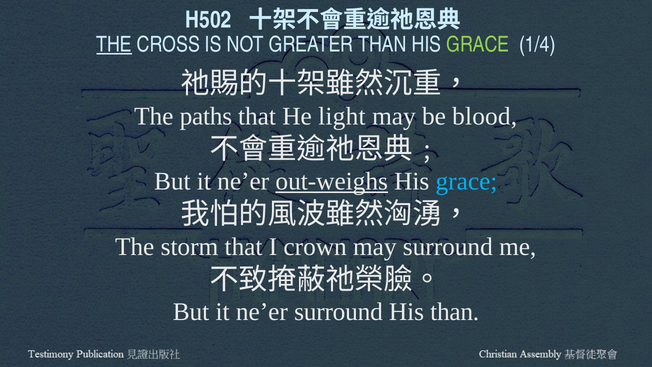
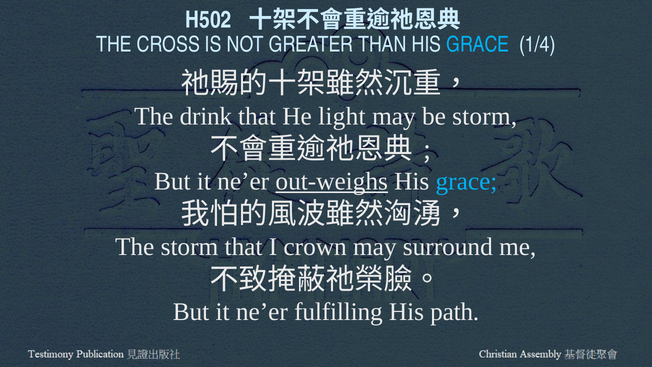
THE underline: present -> none (114, 44)
GRACE colour: light green -> light blue (478, 44)
paths: paths -> drink (206, 116)
be blood: blood -> storm (485, 116)
ne’er surround: surround -> fulfilling (338, 312)
His than: than -> path (455, 312)
